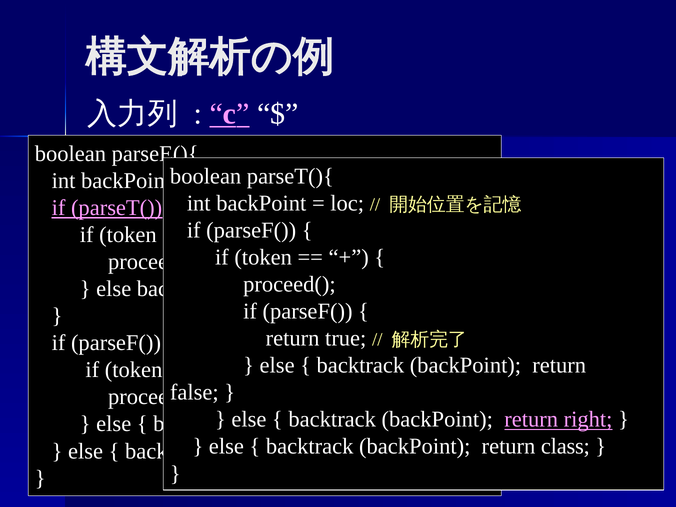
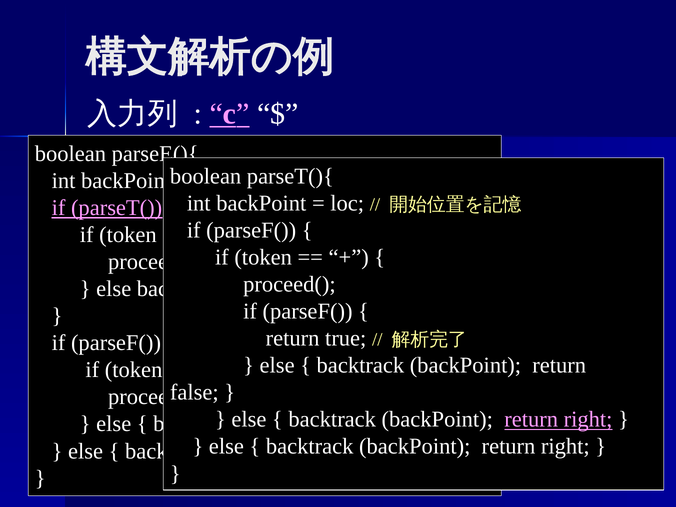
class: class -> right (565, 447)
